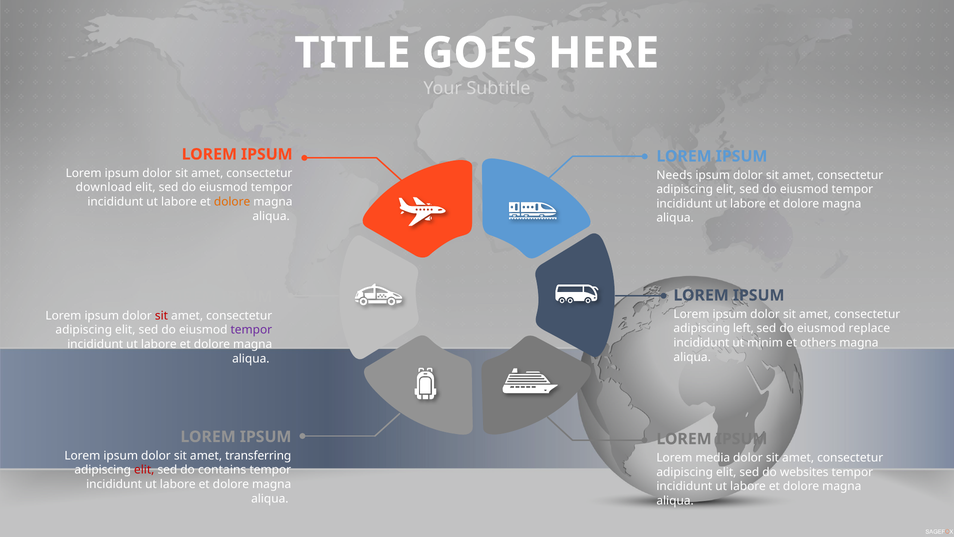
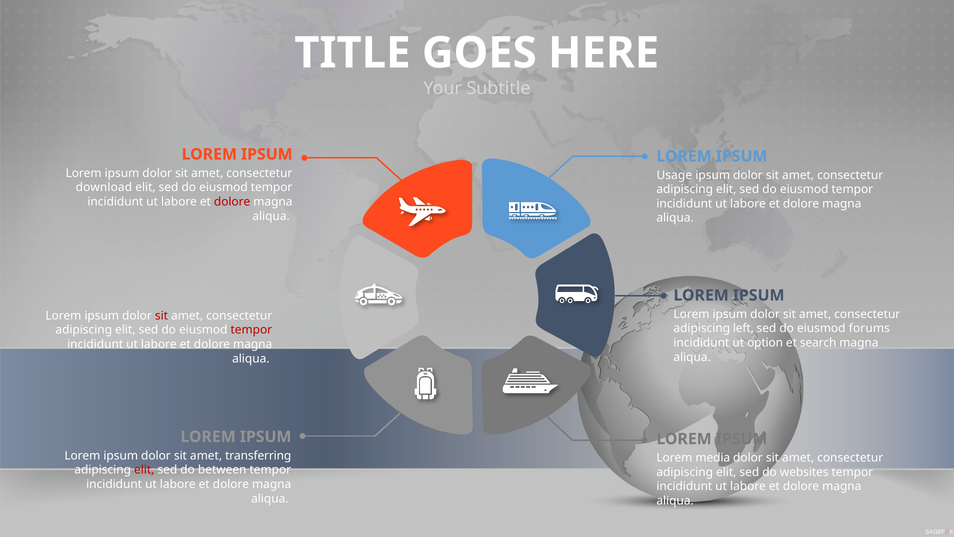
Needs: Needs -> Usage (674, 175)
dolore colour: orange -> red (232, 202)
replace: replace -> forums (869, 328)
tempor colour: purple -> red (251, 330)
minim: minim -> option (765, 343)
others: others -> search (818, 343)
contains: contains -> between (222, 470)
